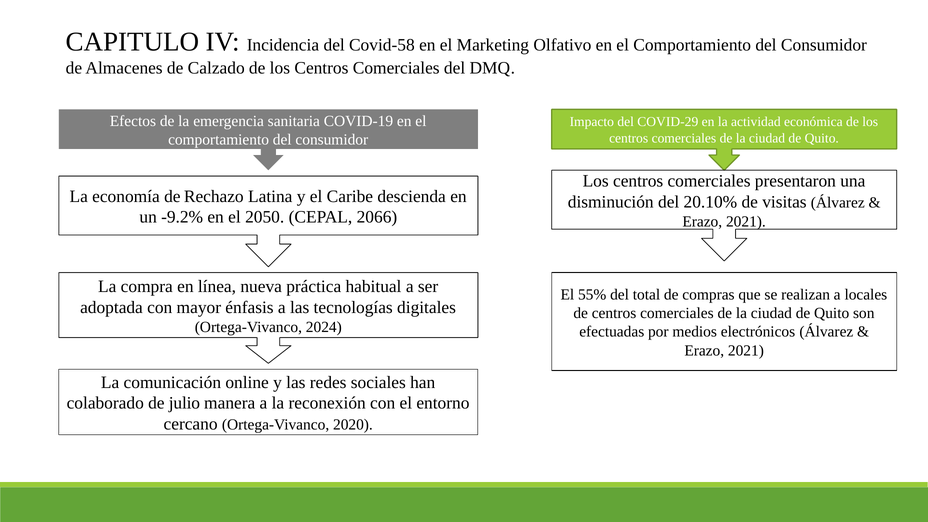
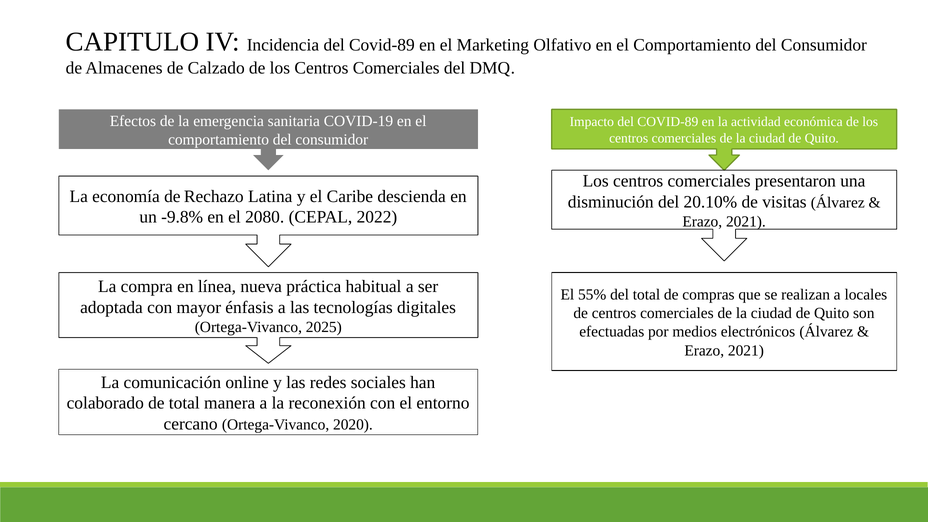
Incidencia del Covid-58: Covid-58 -> Covid-89 (382, 45)
Impacto del COVID-29: COVID-29 -> COVID-89 (668, 122)
-9.2%: -9.2% -> -9.8% (182, 217)
2050: 2050 -> 2080 (265, 217)
2066: 2066 -> 2022 (377, 217)
2024: 2024 -> 2025 (324, 327)
de julio: julio -> total (184, 403)
